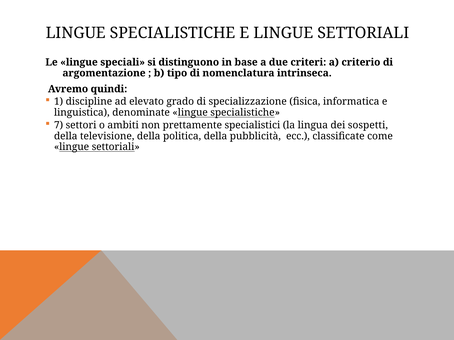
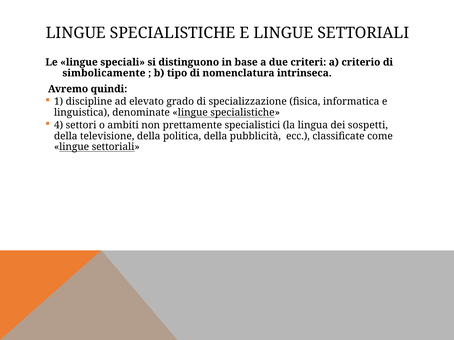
argomentazione: argomentazione -> simbolicamente (104, 73)
7: 7 -> 4 (59, 125)
